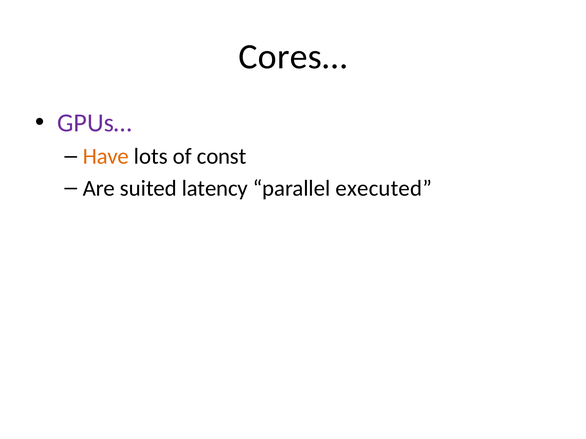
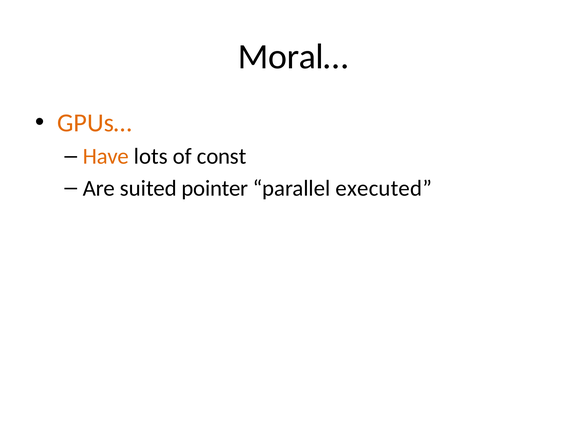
Cores…: Cores… -> Moral… (293, 57)
GPUs… colour: purple -> orange (95, 123)
latency: latency -> pointer (215, 189)
